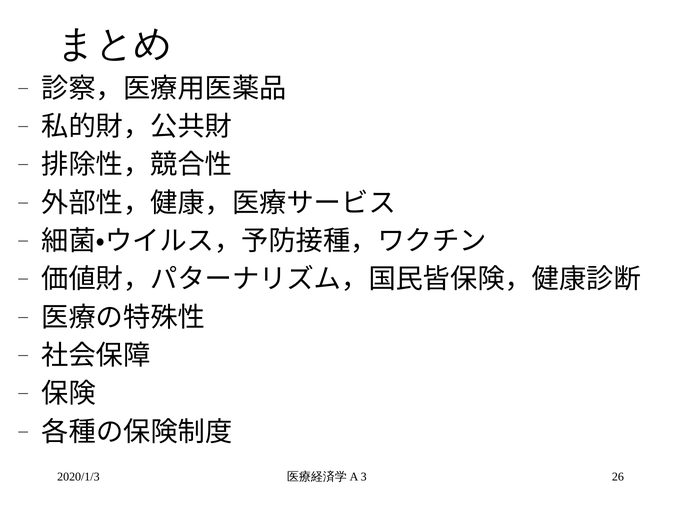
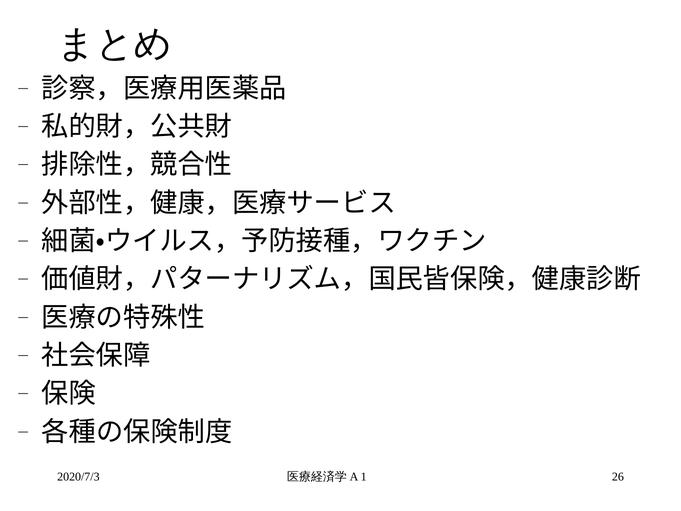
2020/1/3: 2020/1/3 -> 2020/7/3 (78, 476)
3: 3 -> 1 (364, 476)
